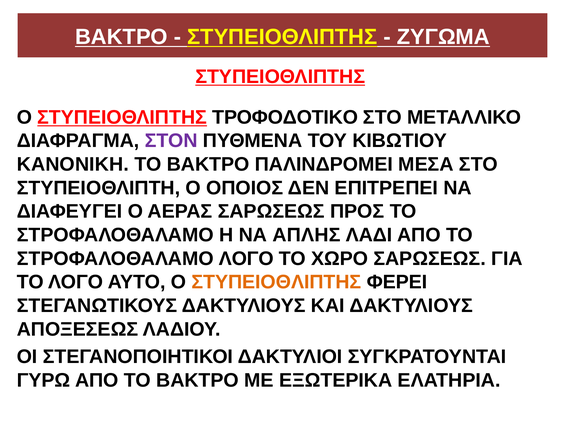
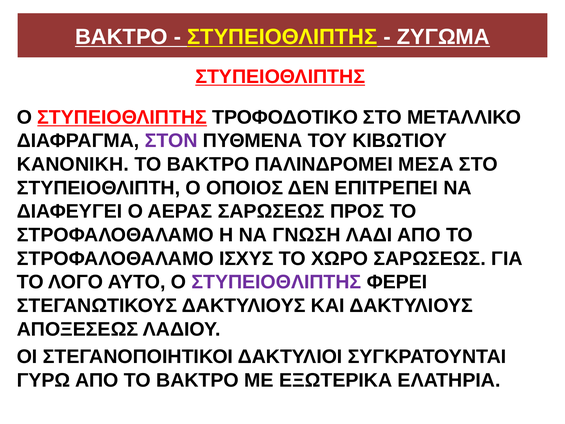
ΑΠΛΗΣ: ΑΠΛΗΣ -> ΓΝΩΣΗ (307, 235)
ΣΤΡΟΦΑΛΟΘΑΛΑΜΟ ΛΟΓΟ: ΛΟΓΟ -> ΙΣΧΥΣ (246, 258)
ΣΤΥΠΕΙΟΘΛΙΠΤΗΣ colour: orange -> purple (276, 282)
